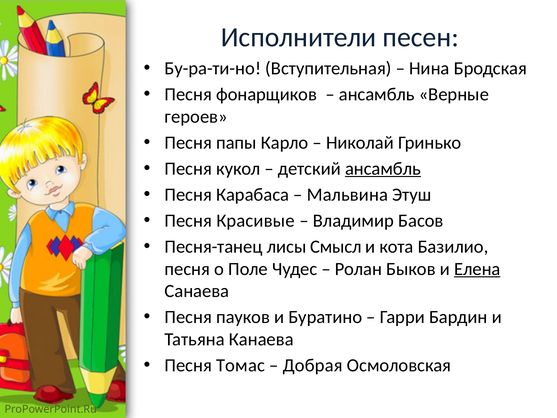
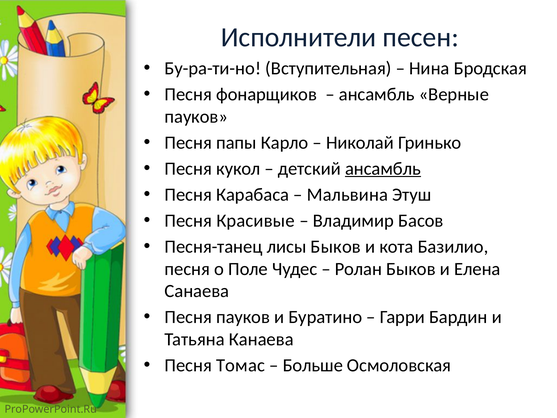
героев: героев -> пауков (196, 116)
лисы Смысл: Смысл -> Быков (336, 246)
Елена underline: present -> none (477, 269)
Добрая: Добрая -> Больше (313, 365)
